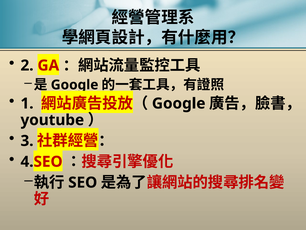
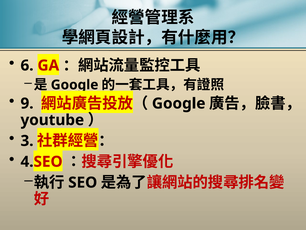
2: 2 -> 6 (27, 65)
1: 1 -> 9 (27, 103)
